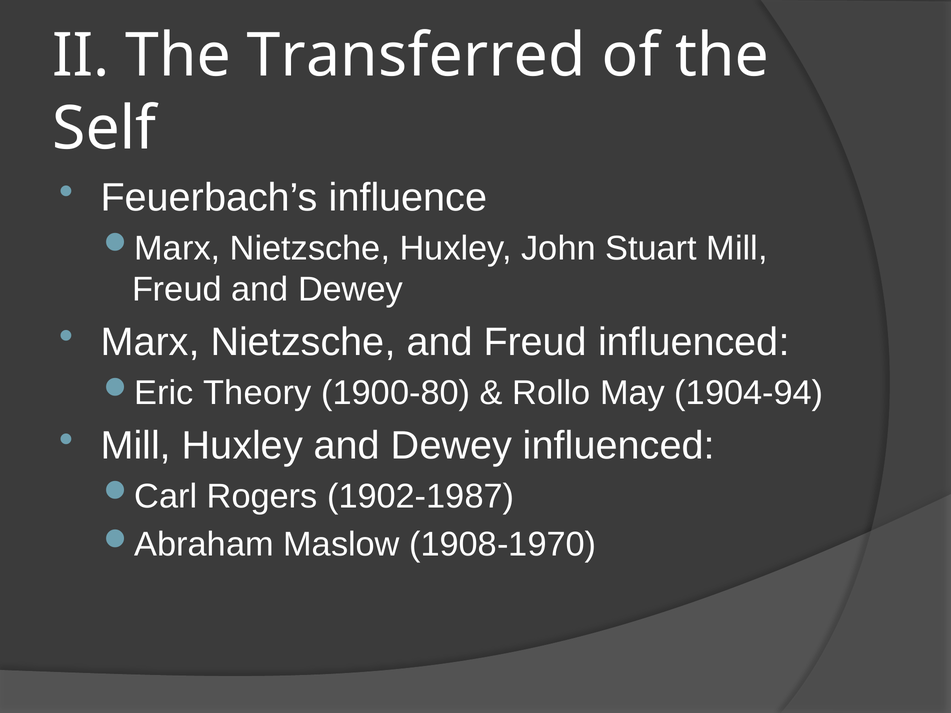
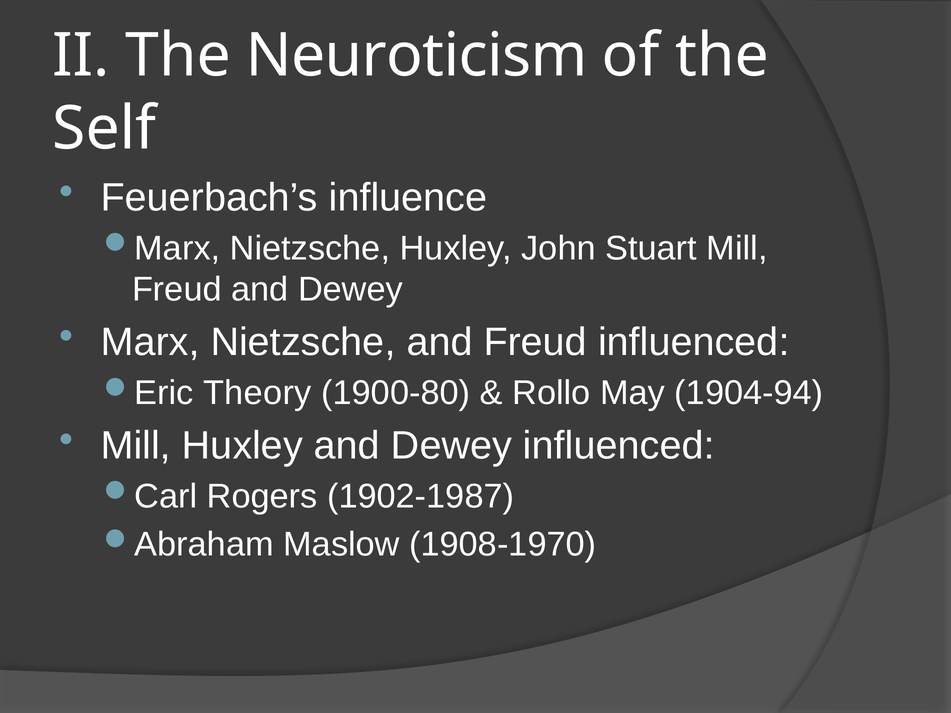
Transferred: Transferred -> Neuroticism (417, 56)
